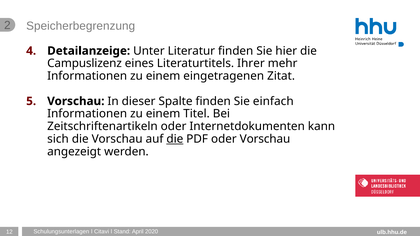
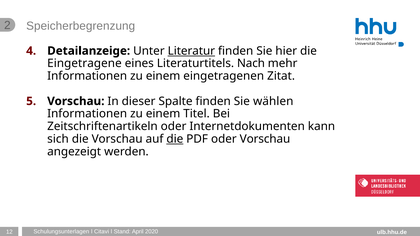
Literatur underline: none -> present (191, 51)
Campuslizenz: Campuslizenz -> Eingetragene (84, 64)
Ihrer: Ihrer -> Nach (251, 64)
einfach: einfach -> wählen (273, 101)
